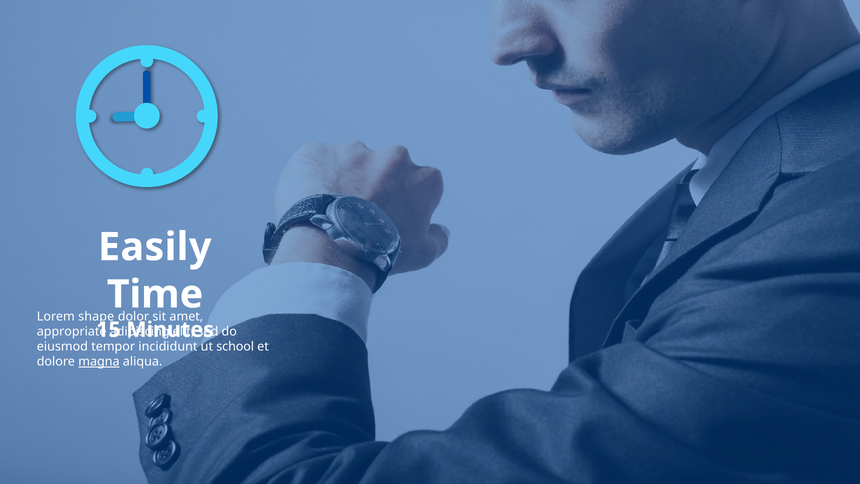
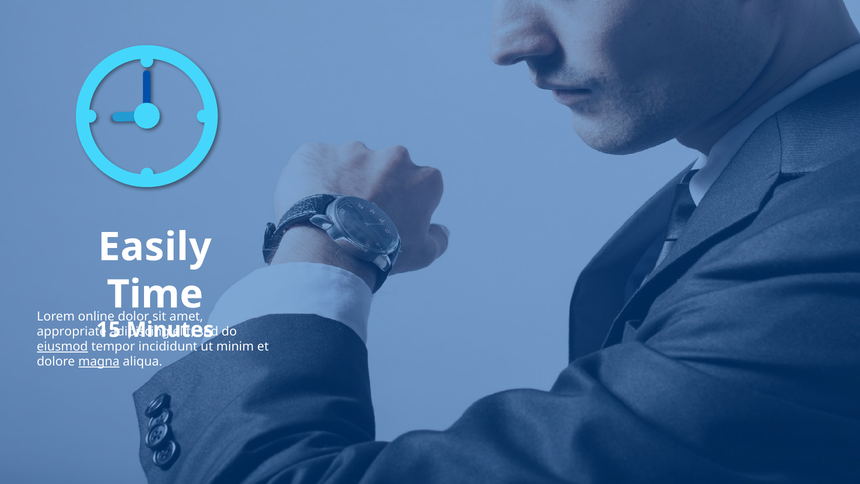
shape: shape -> online (96, 316)
eiusmod underline: none -> present (62, 346)
school: school -> minim (235, 346)
